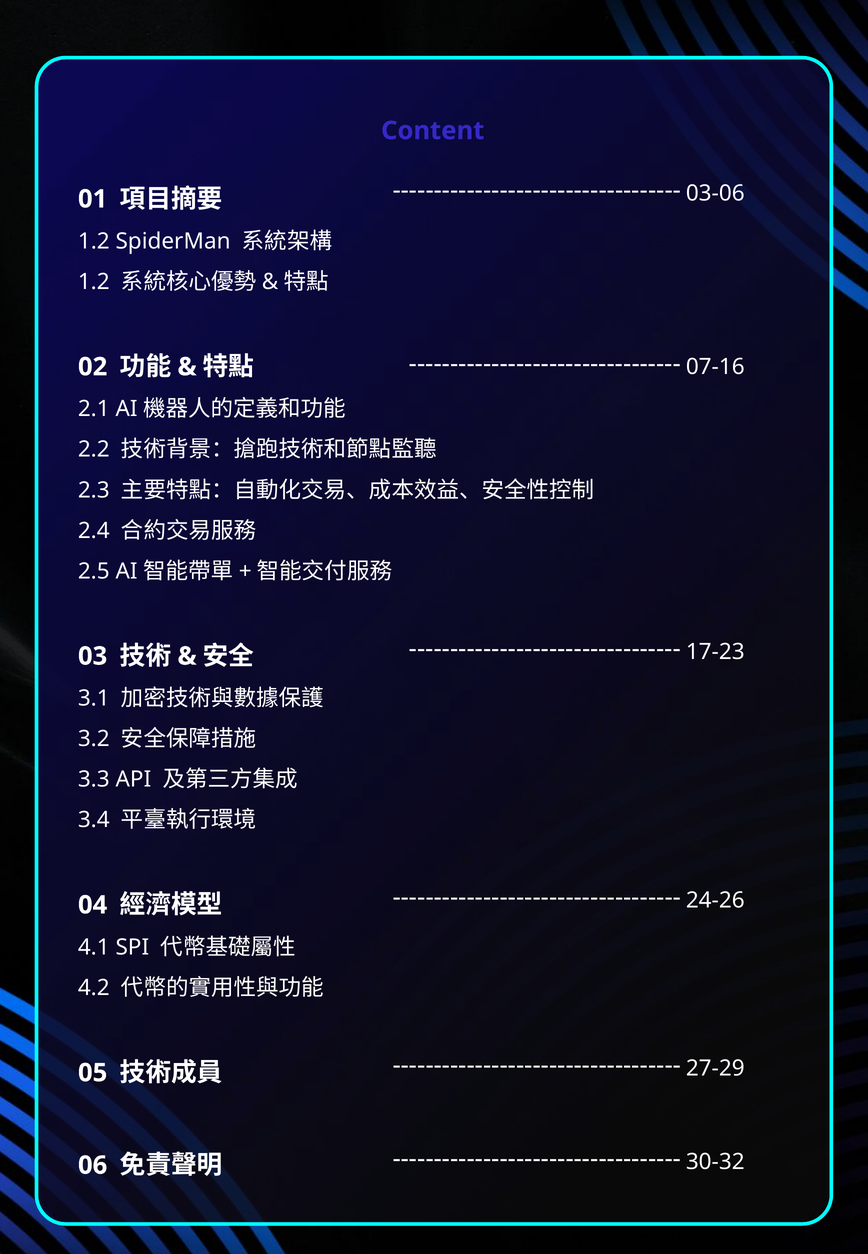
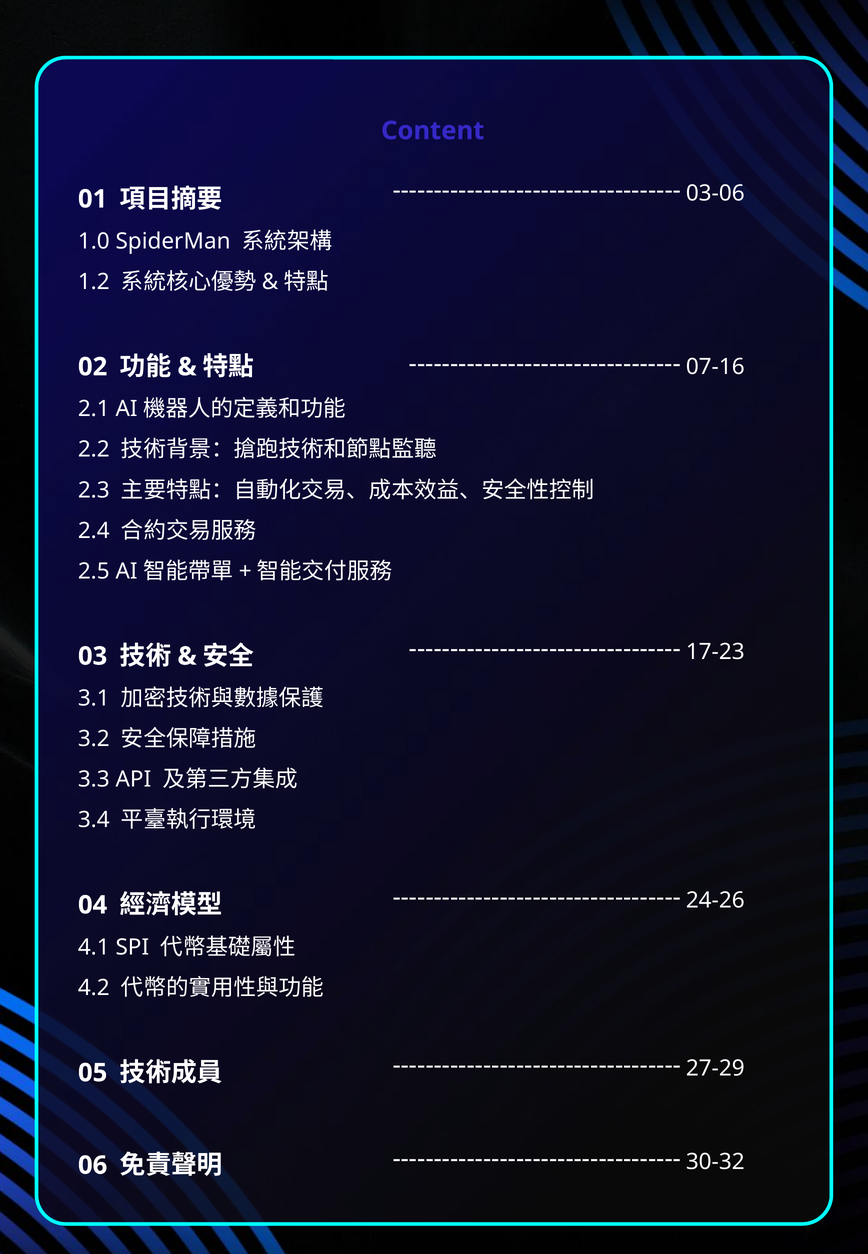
1.2: 1.2 -> 1.0 (94, 241)
